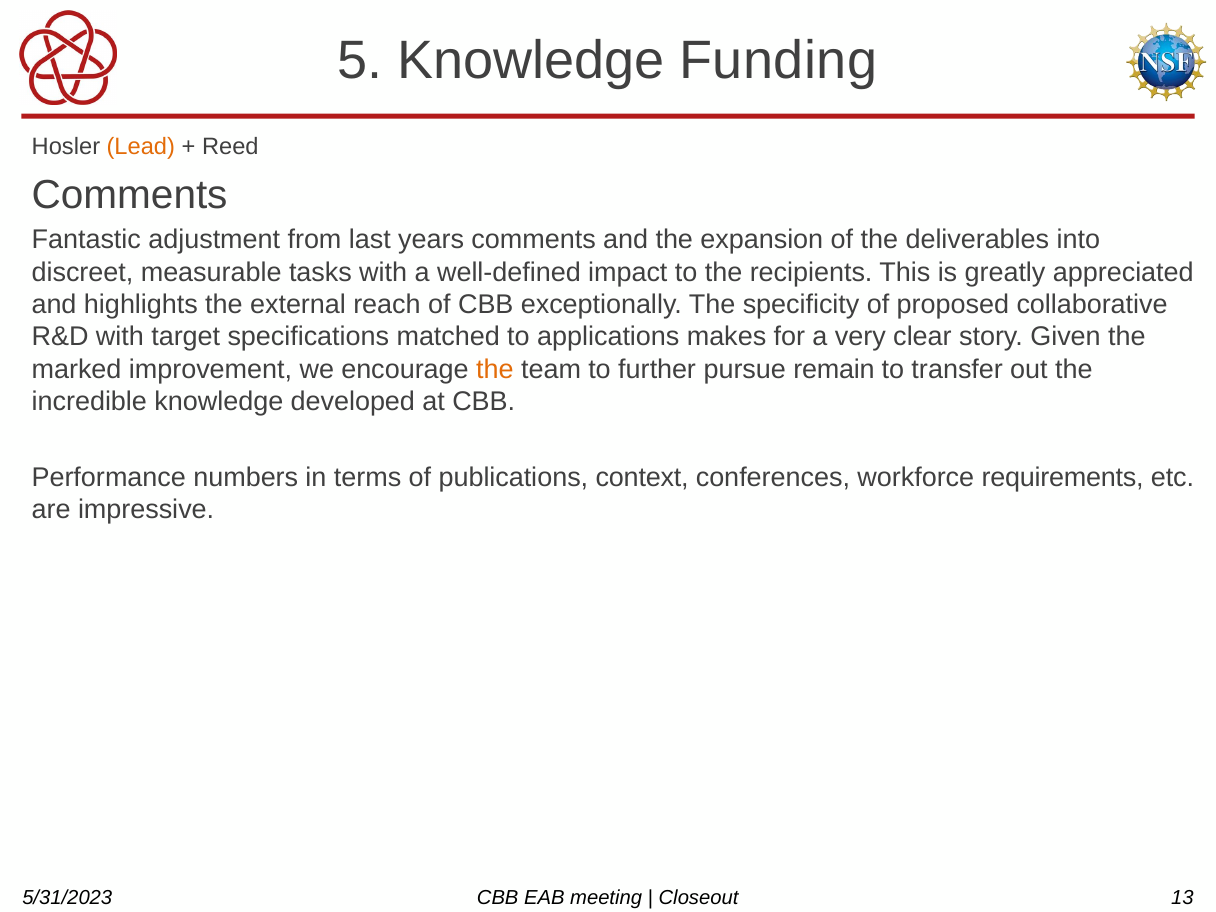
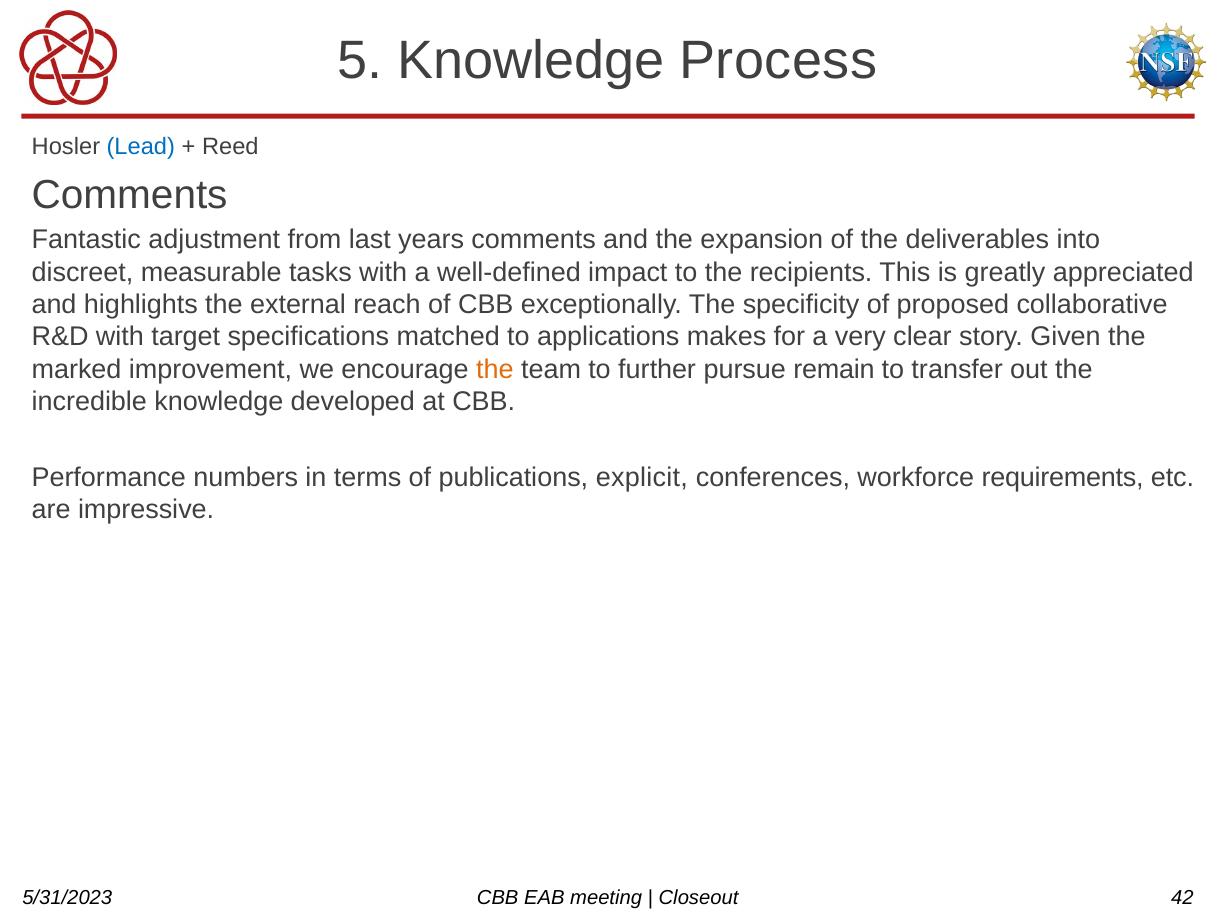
Funding: Funding -> Process (778, 60)
Lead colour: orange -> blue (141, 147)
context: context -> explicit (642, 478)
13: 13 -> 42 (1182, 898)
